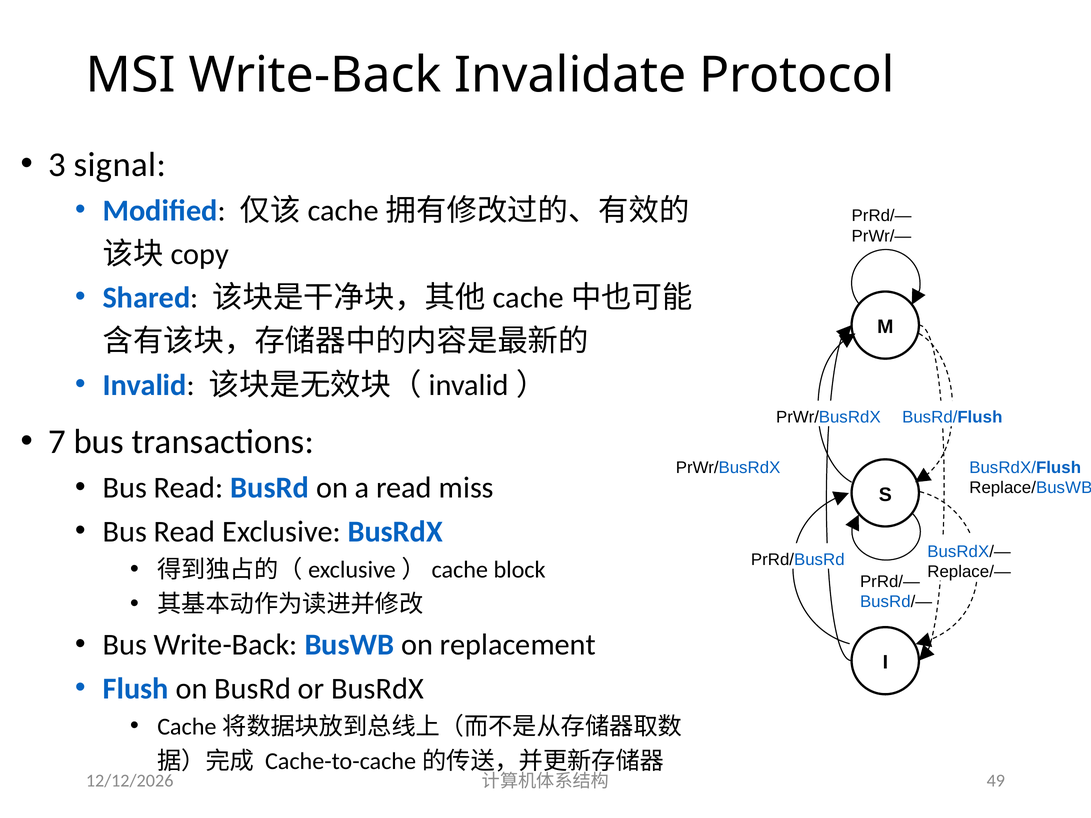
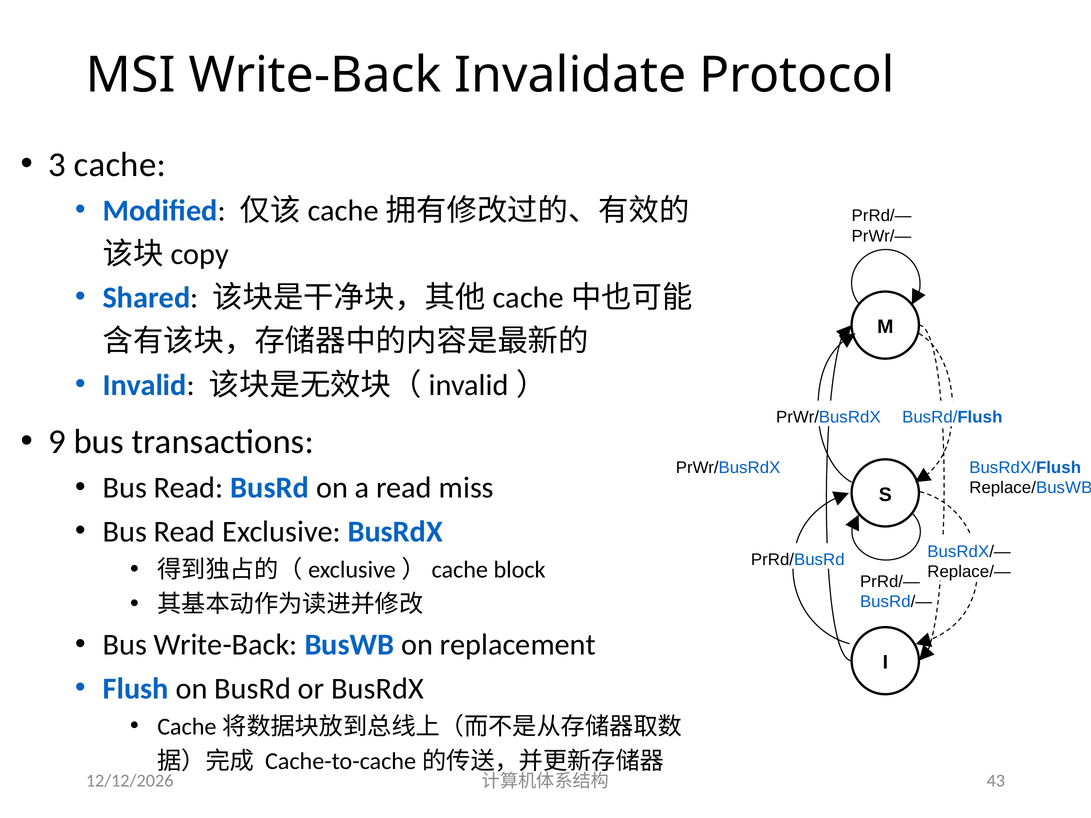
signal: signal -> cache (120, 165)
7: 7 -> 9 (57, 442)
49: 49 -> 43 (996, 781)
